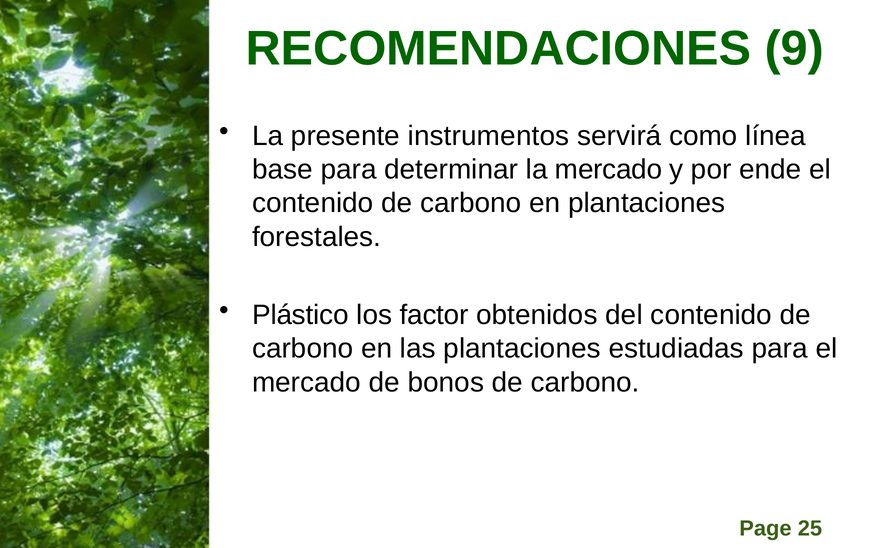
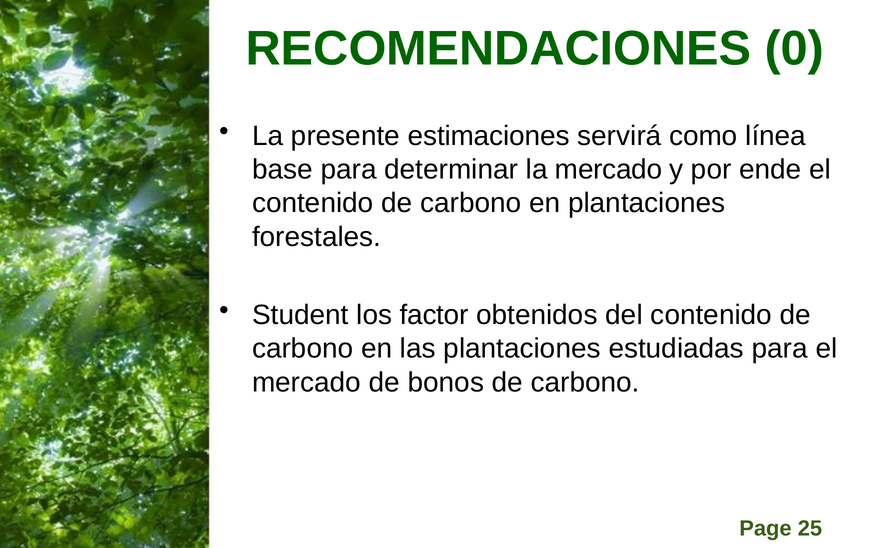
9: 9 -> 0 (794, 49)
instrumentos: instrumentos -> estimaciones (489, 136)
Plástico: Plástico -> Student (300, 315)
